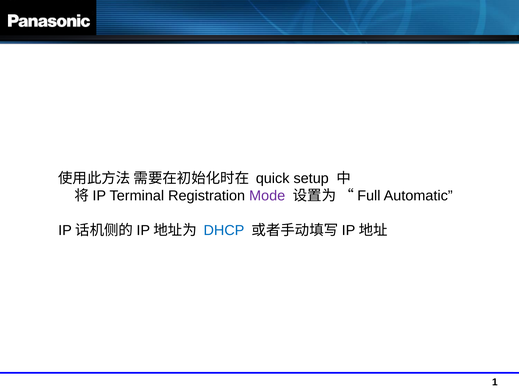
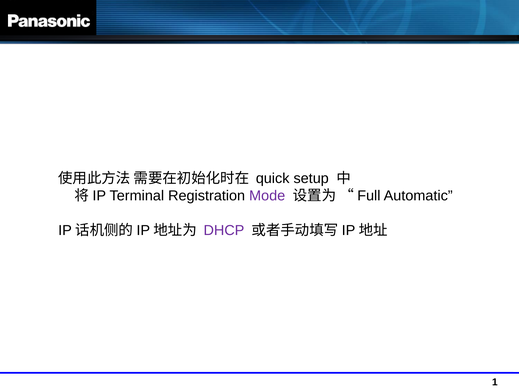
DHCP colour: blue -> purple (224, 231)
